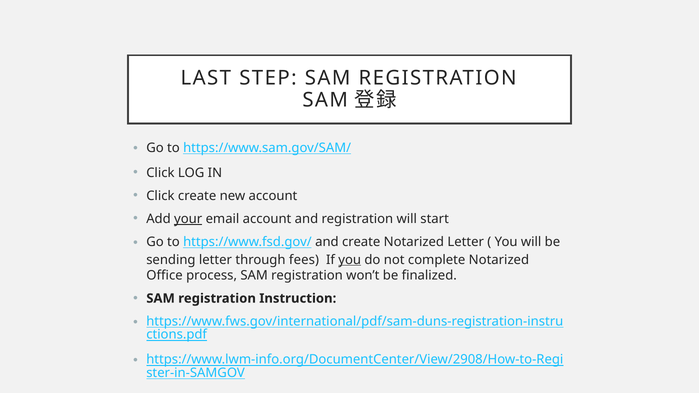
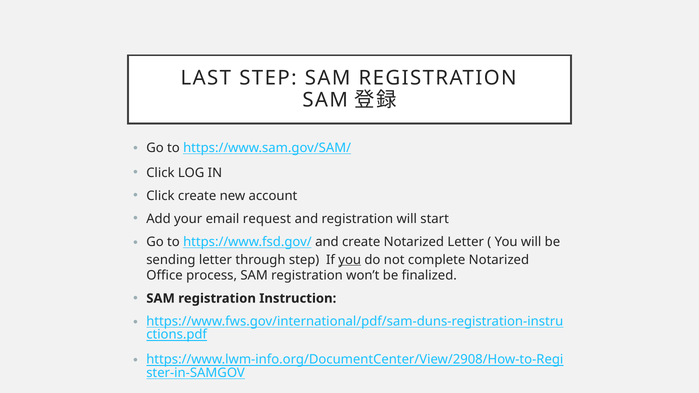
your underline: present -> none (188, 219)
email account: account -> request (267, 219)
through fees: fees -> step (304, 260)
